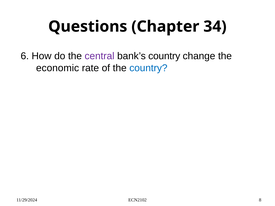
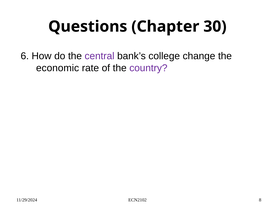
34: 34 -> 30 (215, 27)
bank’s country: country -> college (164, 56)
country colour: blue -> purple (148, 68)
